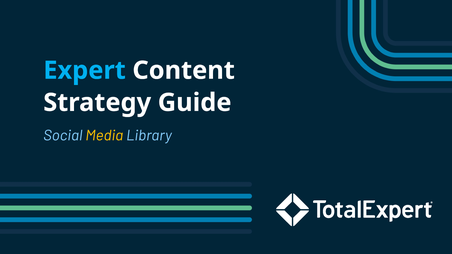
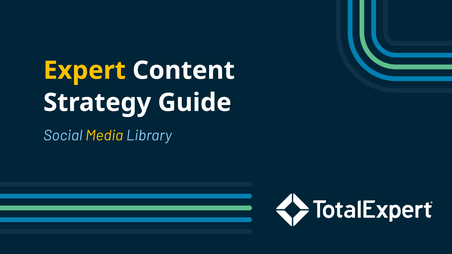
Expert colour: light blue -> yellow (85, 71)
